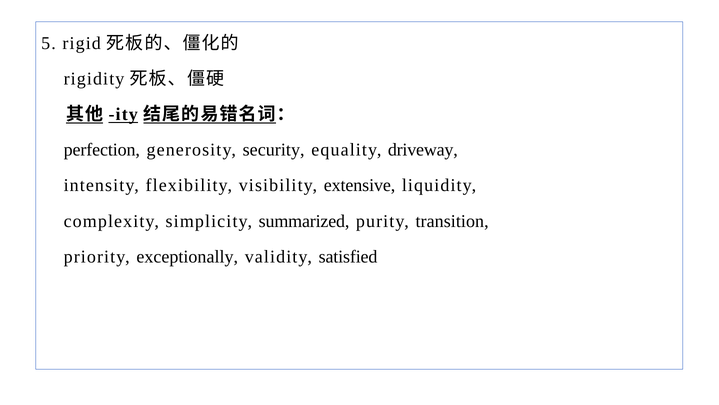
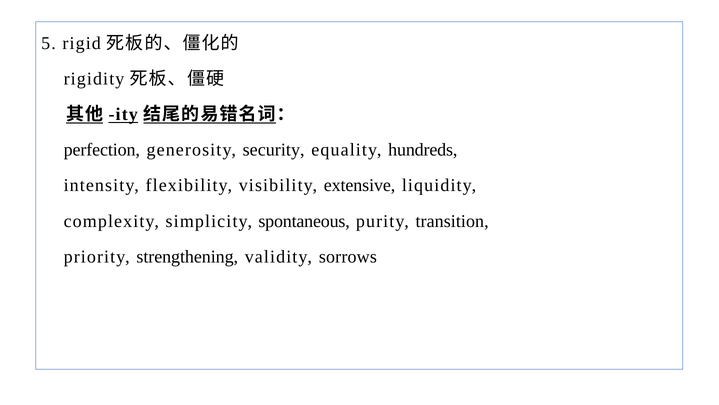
driveway: driveway -> hundreds (423, 150)
summarized: summarized -> spontaneous (304, 221)
exceptionally: exceptionally -> strengthening (187, 256)
satisfied: satisfied -> sorrows (348, 256)
